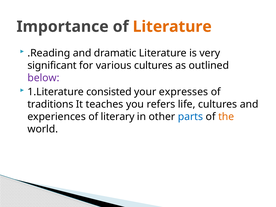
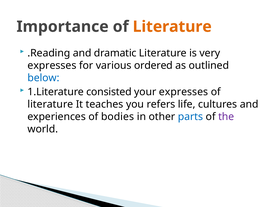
significant: significant -> expresses (52, 65)
various cultures: cultures -> ordered (153, 65)
below colour: purple -> blue (43, 78)
traditions: traditions -> literature (50, 104)
literary: literary -> bodies (118, 117)
the colour: orange -> purple (226, 117)
